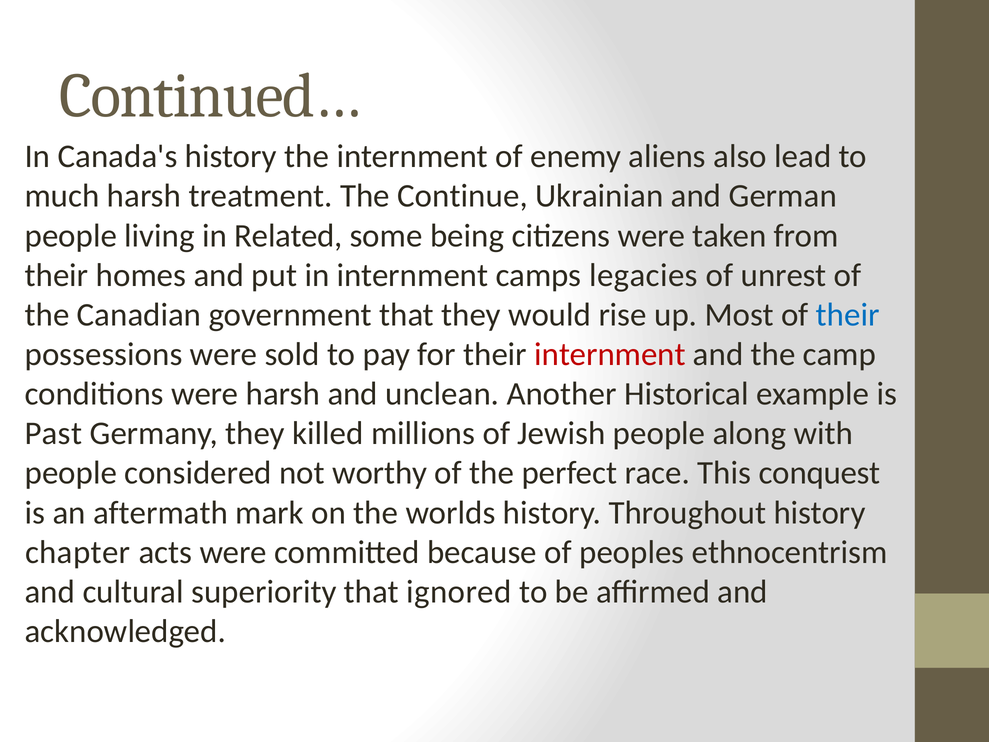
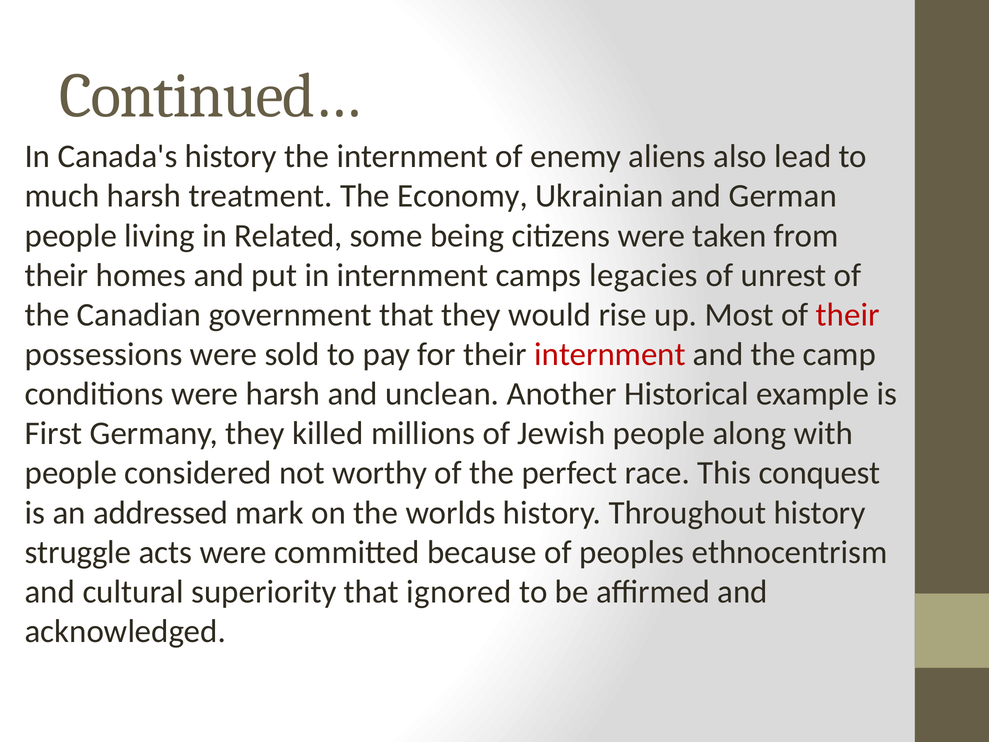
Continue: Continue -> Economy (463, 196)
their colour: blue -> red (848, 315)
Past: Past -> First (54, 433)
aftermath: aftermath -> addressed (161, 513)
chapter: chapter -> struggle (78, 552)
